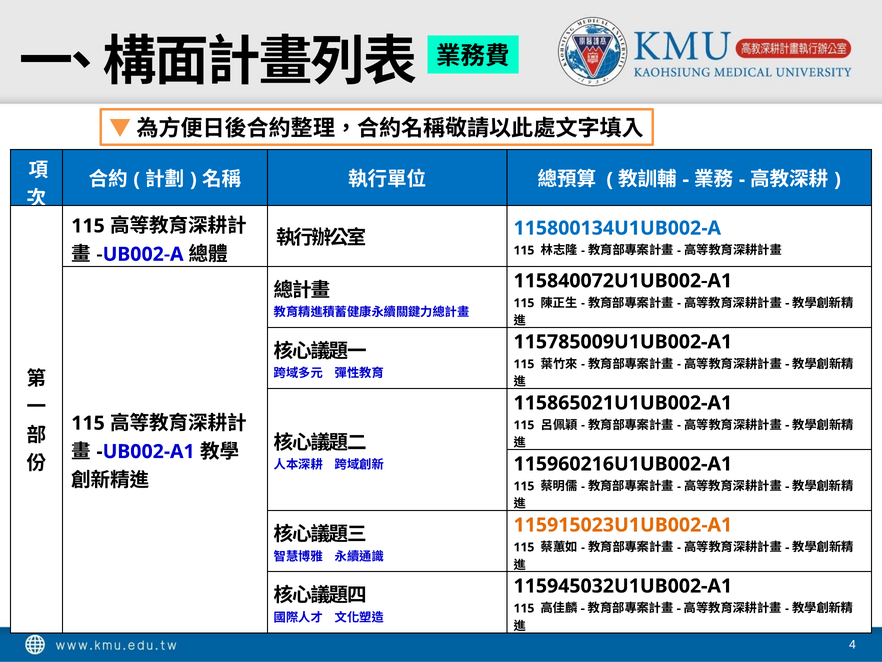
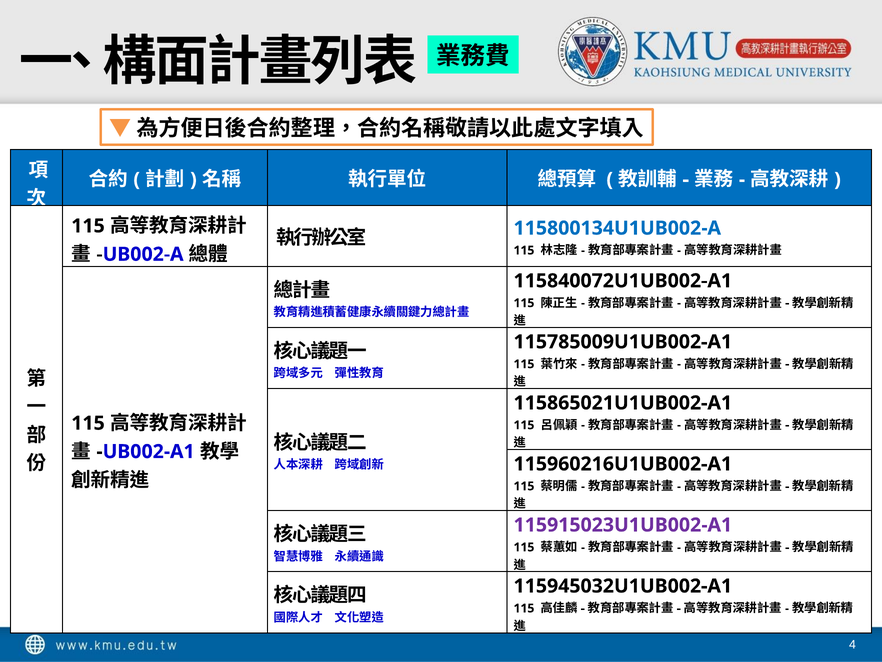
115915023U1UB002-A1 colour: orange -> purple (623, 525)
